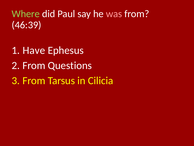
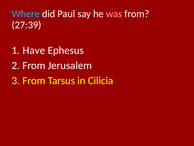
Where colour: light green -> light blue (26, 14)
46:39: 46:39 -> 27:39 (26, 25)
Questions: Questions -> Jerusalem (70, 65)
